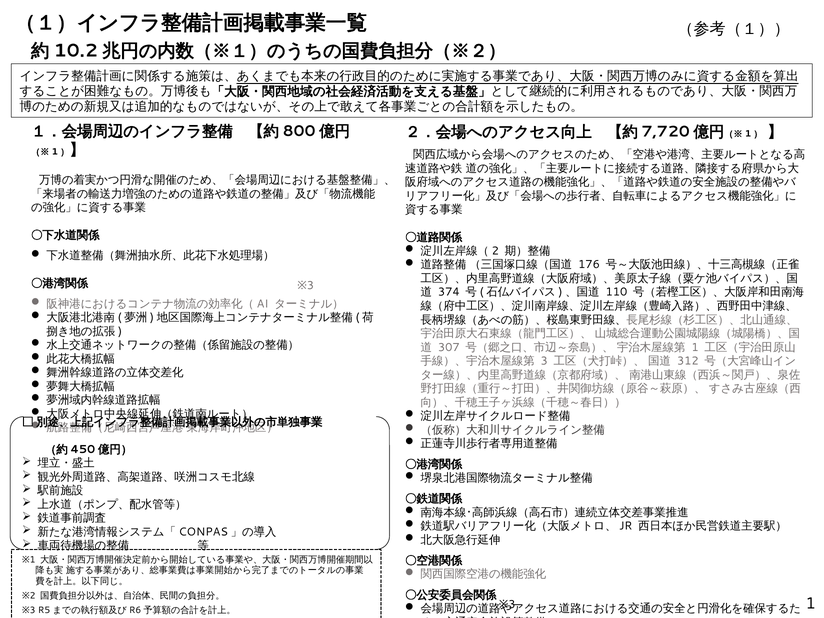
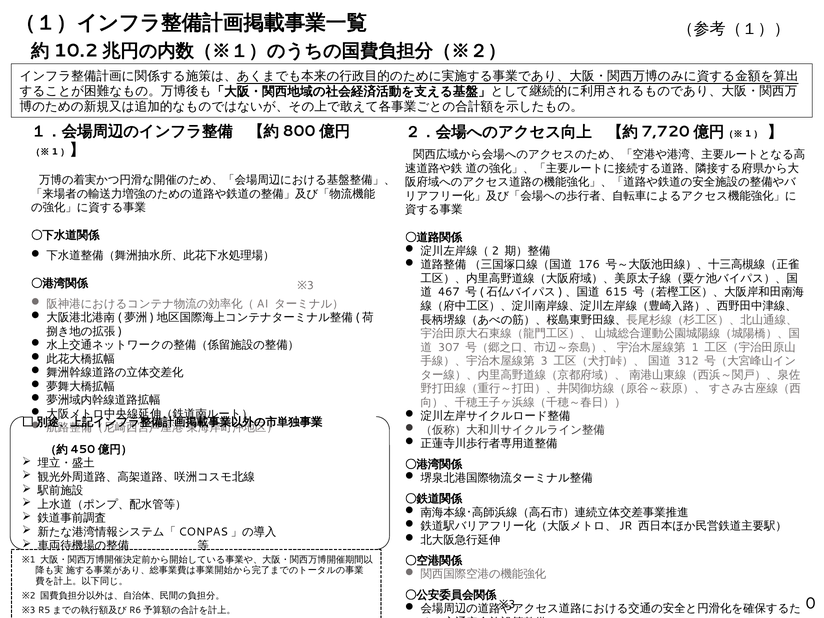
374: 374 -> 467 (449, 292)
110: 110 -> 615 (616, 292)
1: 1 -> 0 (811, 604)
